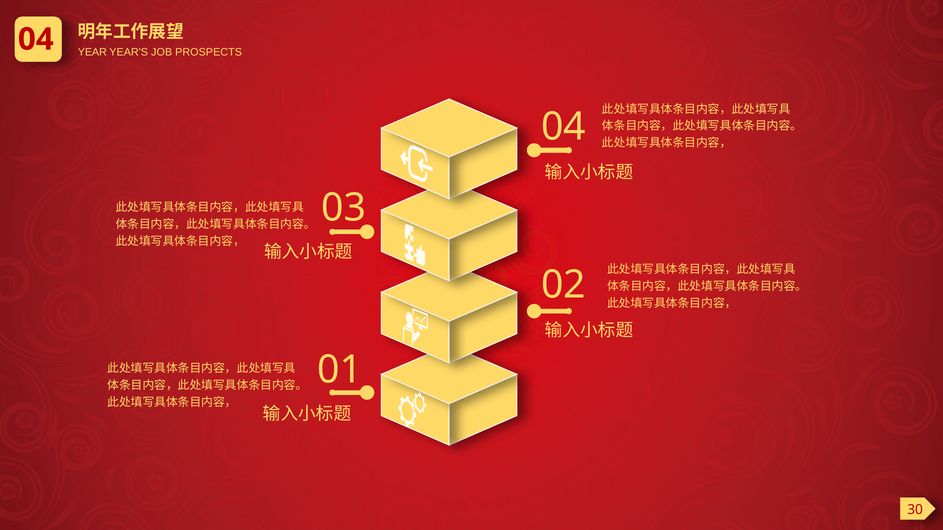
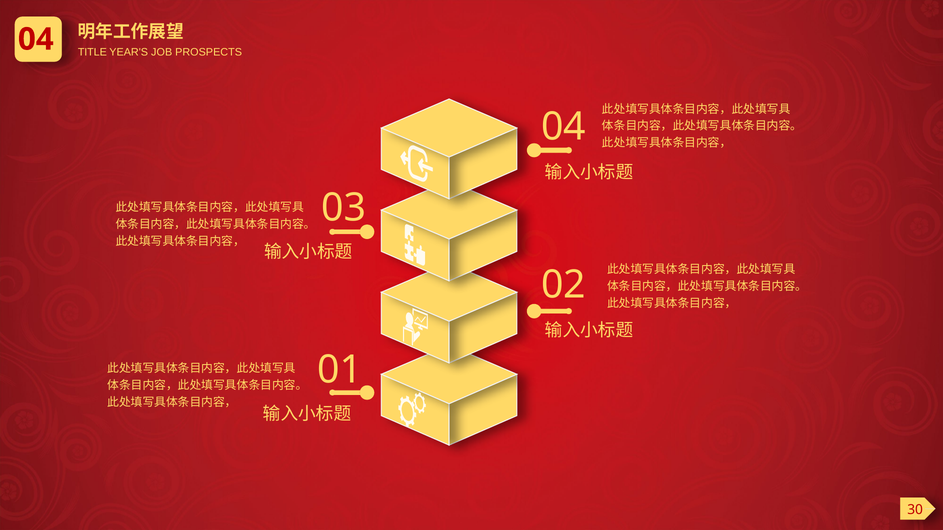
YEAR: YEAR -> TITLE (92, 52)
